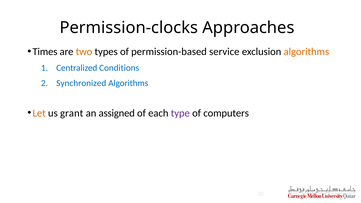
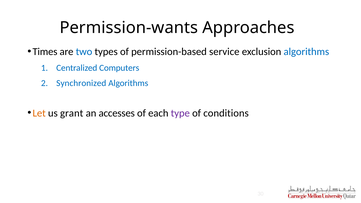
Permission-clocks: Permission-clocks -> Permission-wants (129, 28)
two colour: orange -> blue (84, 52)
algorithms colour: orange -> blue (306, 52)
Conditions: Conditions -> Computers (119, 68)
assigned: assigned -> accesses (117, 113)
computers: computers -> conditions (226, 113)
